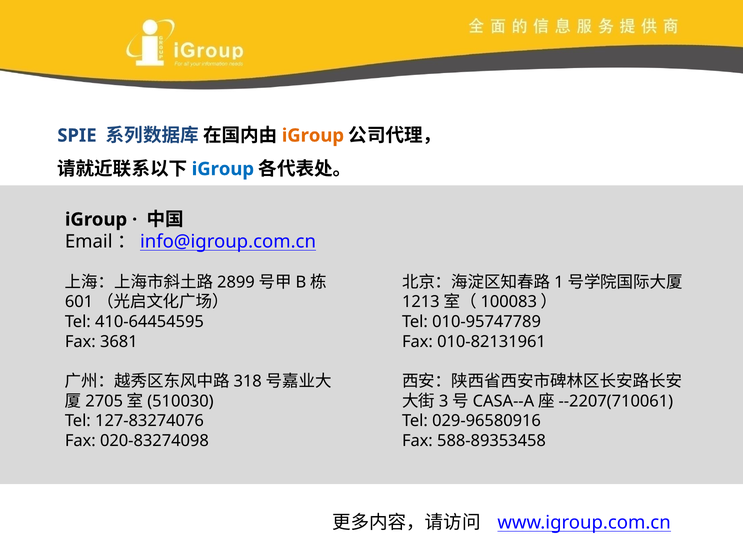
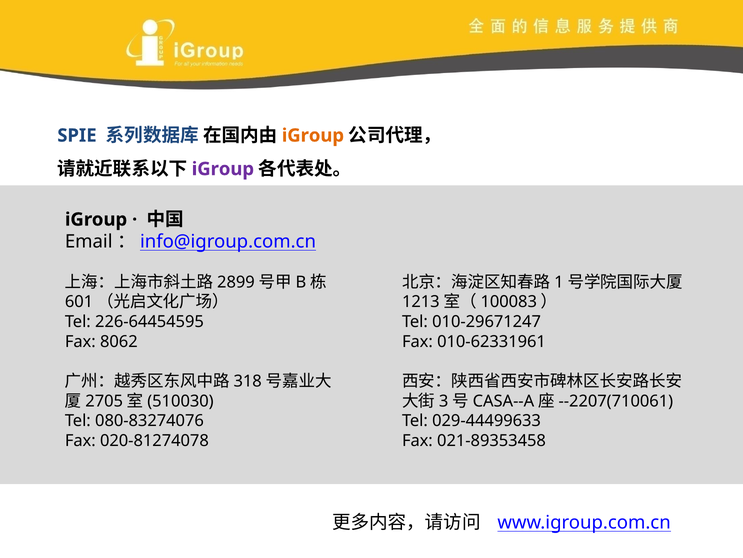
iGroup colour: blue -> purple (223, 169)
410-64454595: 410-64454595 -> 226-64454595 (149, 321)
010-95747789: 010-95747789 -> 010-29671247 (487, 321)
3681: 3681 -> 8062 (119, 341)
010-82131961: 010-82131961 -> 010-62331961 (492, 341)
127-83274076: 127-83274076 -> 080-83274076 (149, 420)
029-96580916: 029-96580916 -> 029-44499633 (487, 420)
020-83274098: 020-83274098 -> 020-81274078 (154, 440)
588-89353458: 588-89353458 -> 021-89353458 (491, 440)
